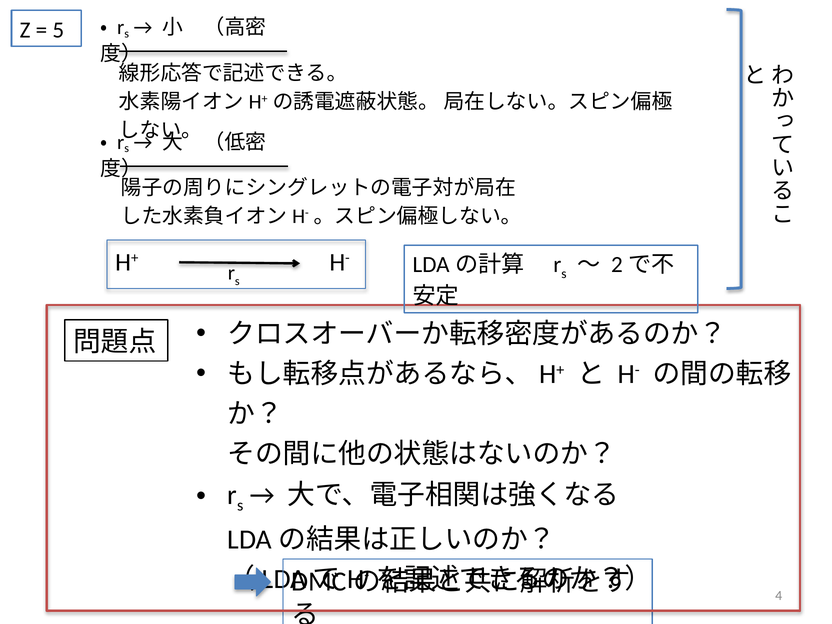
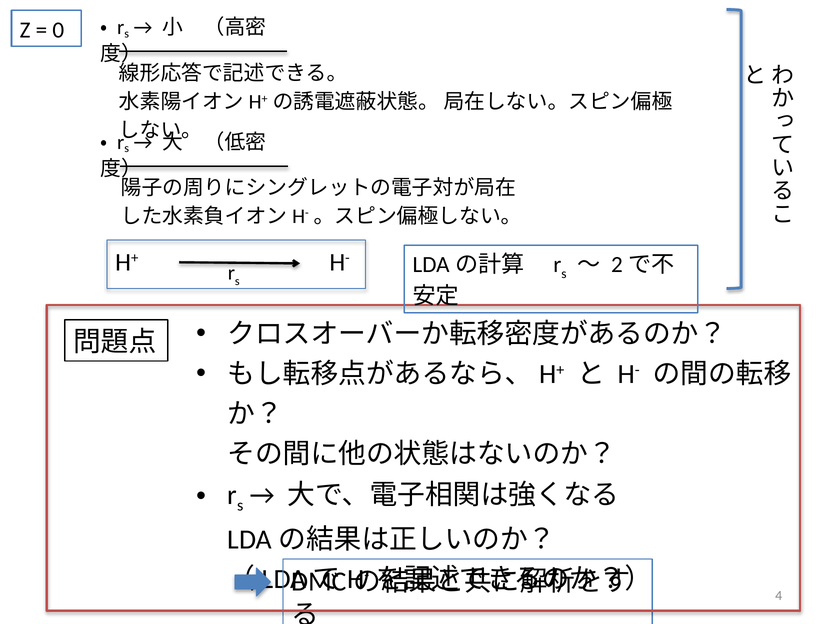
5: 5 -> 0 (58, 30)
